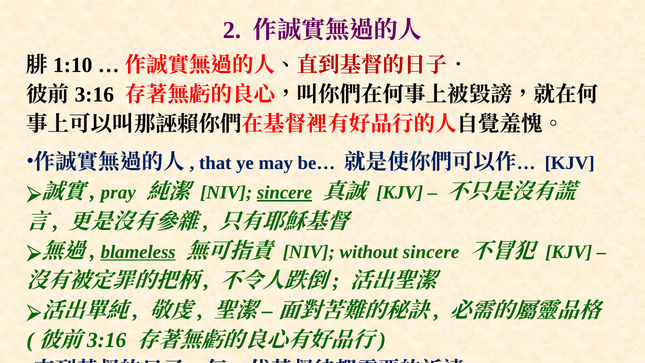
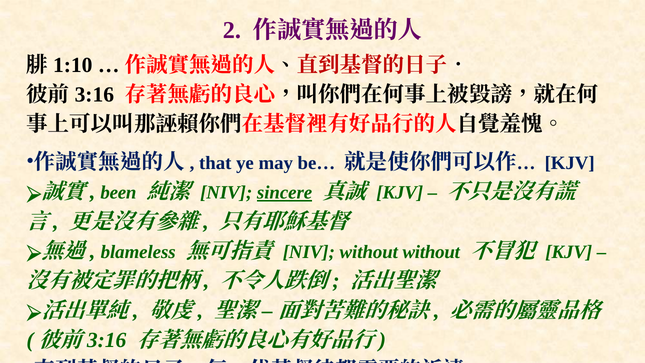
pray: pray -> been (118, 193)
blameless underline: present -> none (138, 252)
without sincere: sincere -> without (431, 252)
